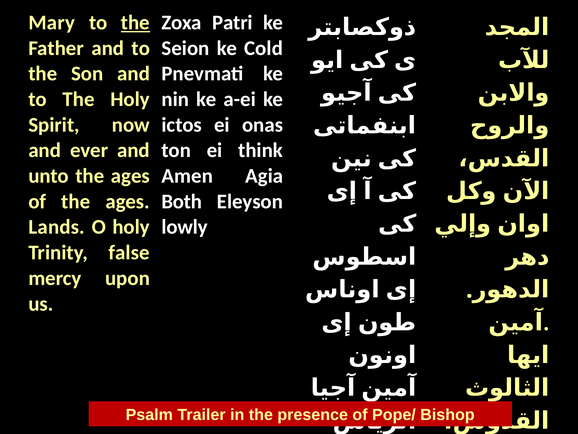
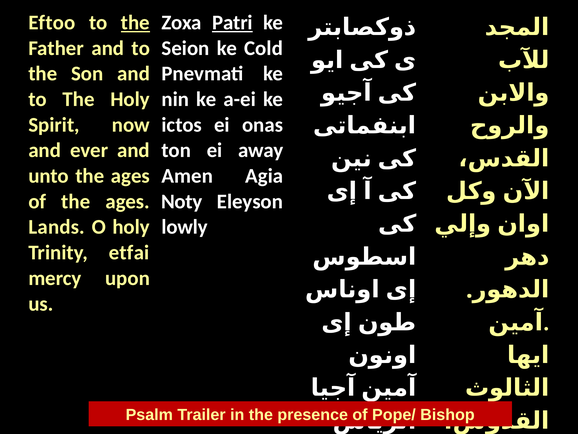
Mary: Mary -> Eftoo (52, 23)
Patri underline: none -> present (232, 23)
think: think -> away (261, 150)
Both: Both -> Noty (182, 201)
false: false -> etfai (129, 252)
